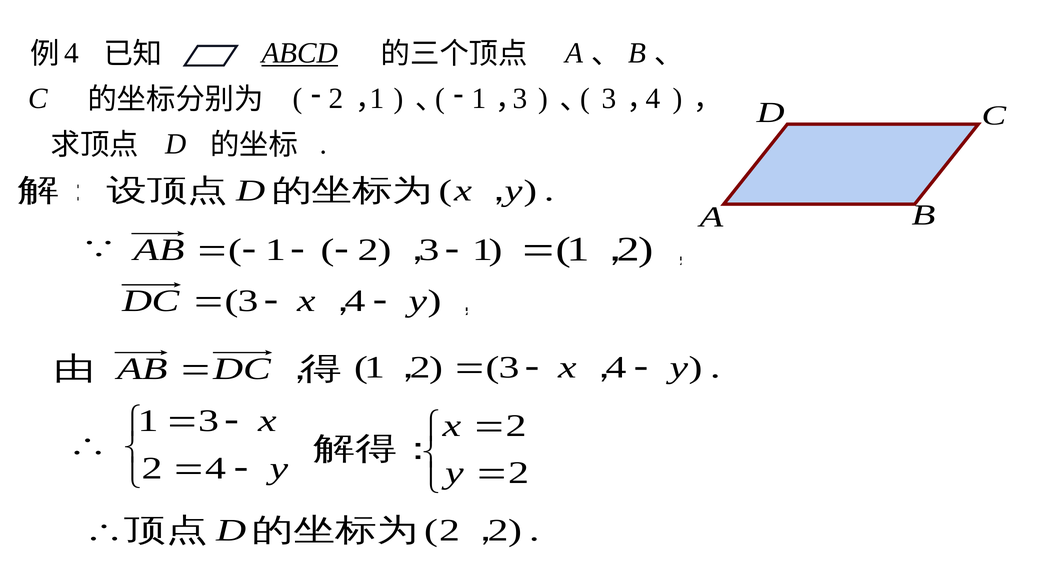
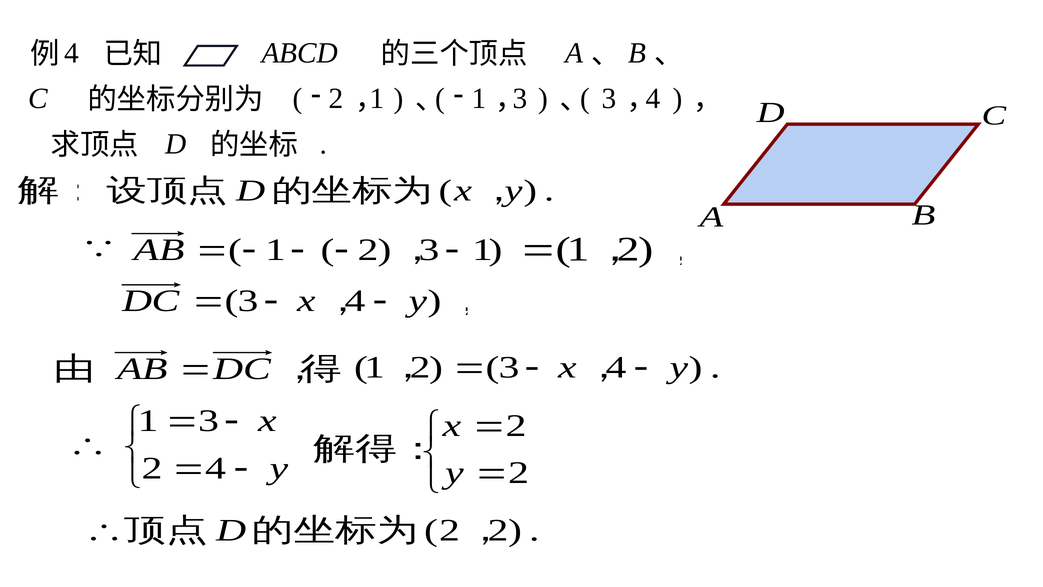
ABCD underline: present -> none (300, 53)
